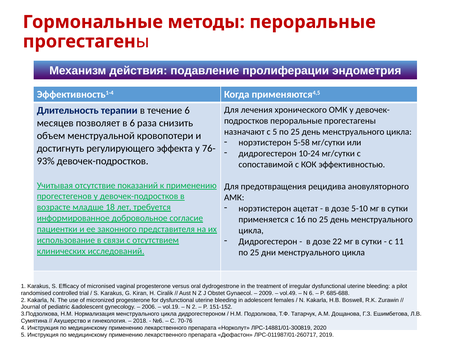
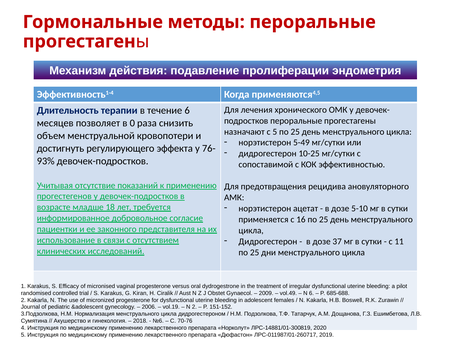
в 6: 6 -> 0 (132, 123)
5-58: 5-58 -> 5-49 (301, 142)
10-24: 10-24 -> 10-25 (309, 153)
22: 22 -> 37 (337, 241)
